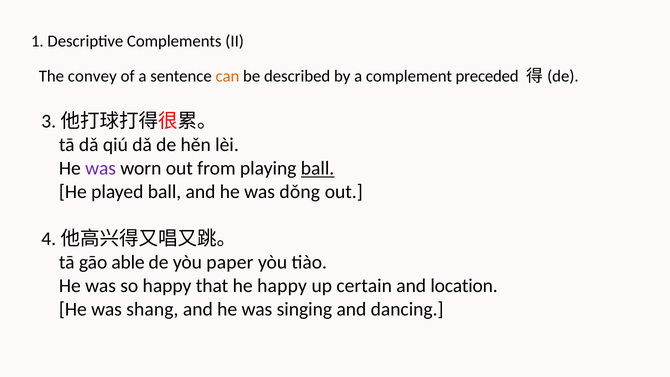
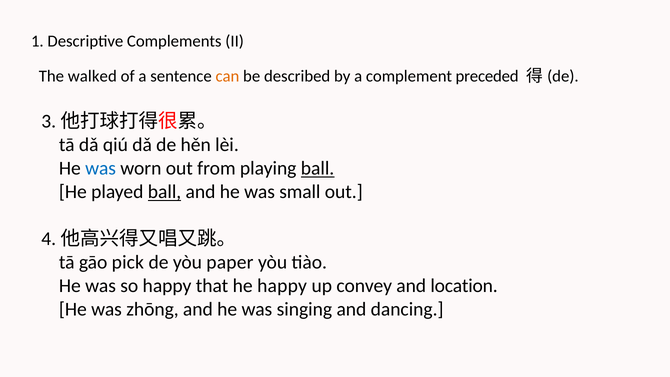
convey: convey -> walked (92, 76)
was colour: purple -> blue (101, 168)
ball underline: none -> present (165, 192)
dǒng: dǒng -> small (300, 192)
able: able -> pick (128, 262)
certain: certain -> convey (364, 286)
shang: shang -> zhōng (152, 309)
